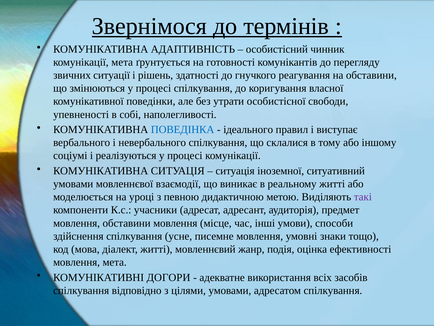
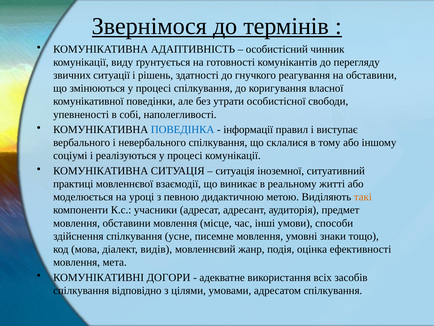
комунікації мета: мета -> виду (122, 62)
ідеального: ідеального -> інформації (248, 129)
умовами: умовами -> практиці (73, 184)
такі colour: purple -> orange (363, 197)
діалект житті: житті -> видів (156, 249)
